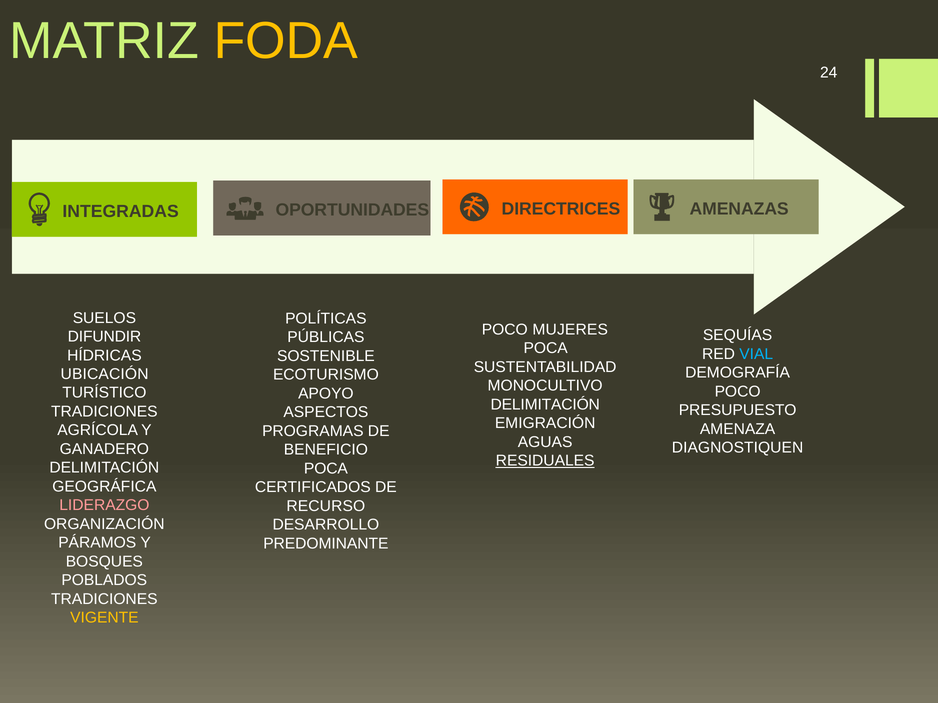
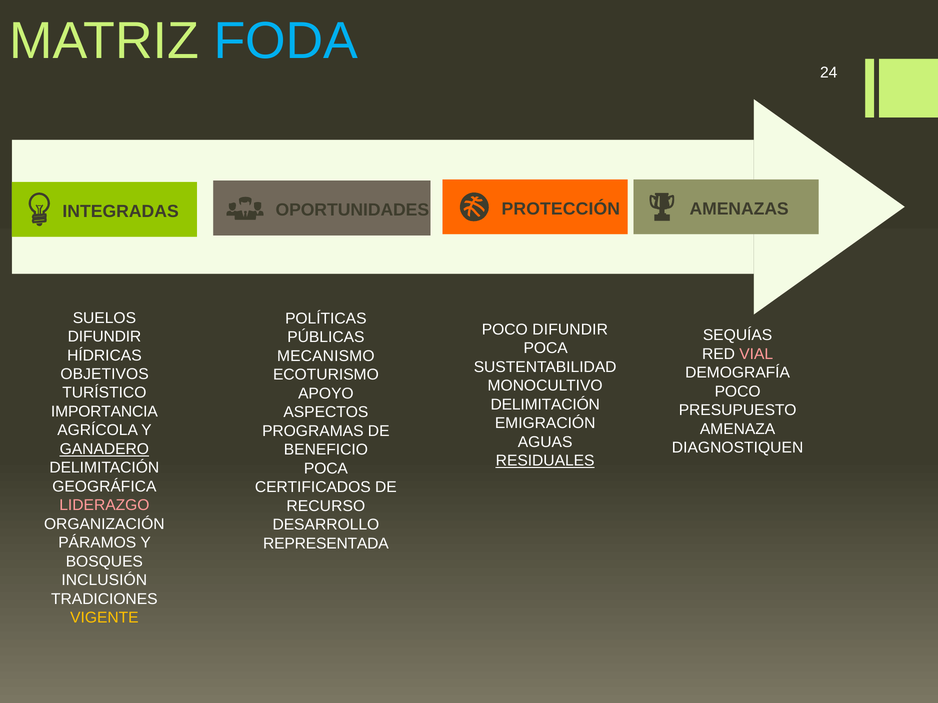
FODA colour: yellow -> light blue (286, 41)
DIRECTRICES: DIRECTRICES -> PROTECCIÓN (561, 209)
POCO MUJERES: MUJERES -> DIFUNDIR (570, 330)
VIAL colour: light blue -> pink (756, 354)
SOSTENIBLE: SOSTENIBLE -> MECANISMO (326, 356)
UBICACIÓN: UBICACIÓN -> OBJETIVOS (105, 374)
TRADICIONES: TRADICIONES -> IMPORTANCIA (104, 412)
GANADERO underline: none -> present (104, 449)
PREDOMINANTE: PREDOMINANTE -> REPRESENTADA (326, 544)
POBLADOS: POBLADOS -> INCLUSIÓN (104, 581)
